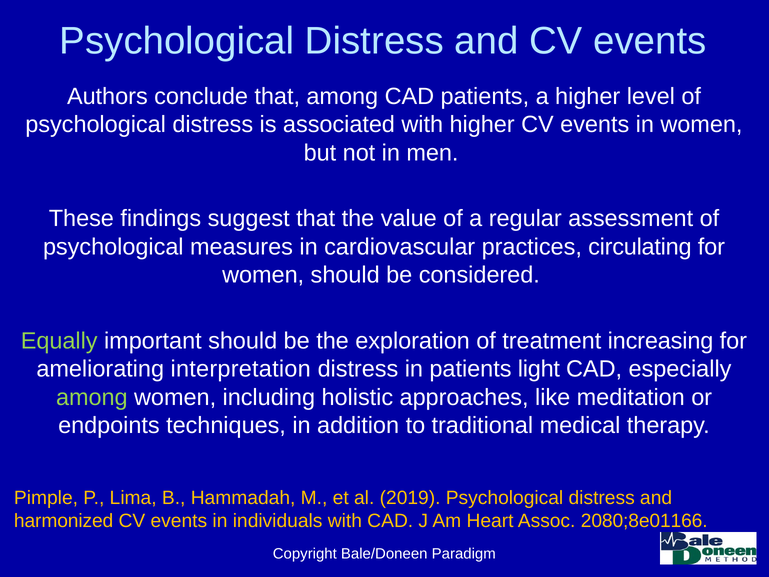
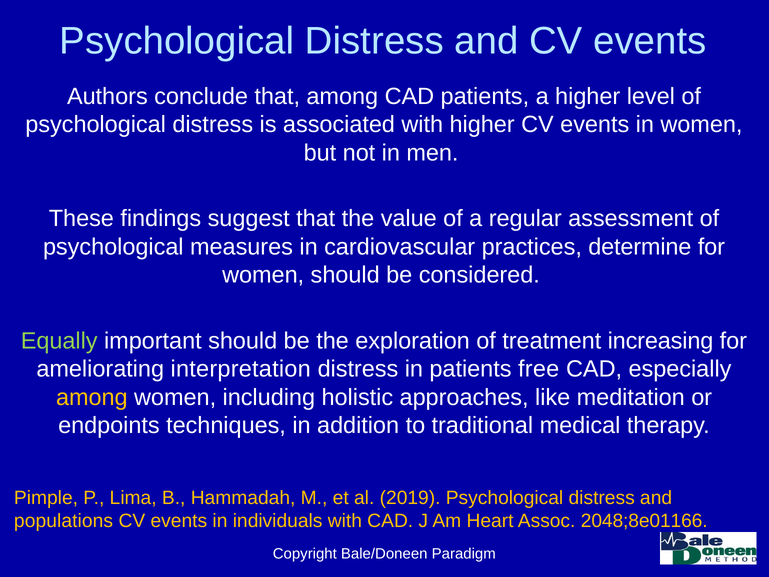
circulating: circulating -> determine (640, 247)
light: light -> free (539, 369)
among colour: light green -> yellow (92, 397)
harmonized: harmonized -> populations (64, 521)
2080;8e01166: 2080;8e01166 -> 2048;8e01166 (644, 521)
